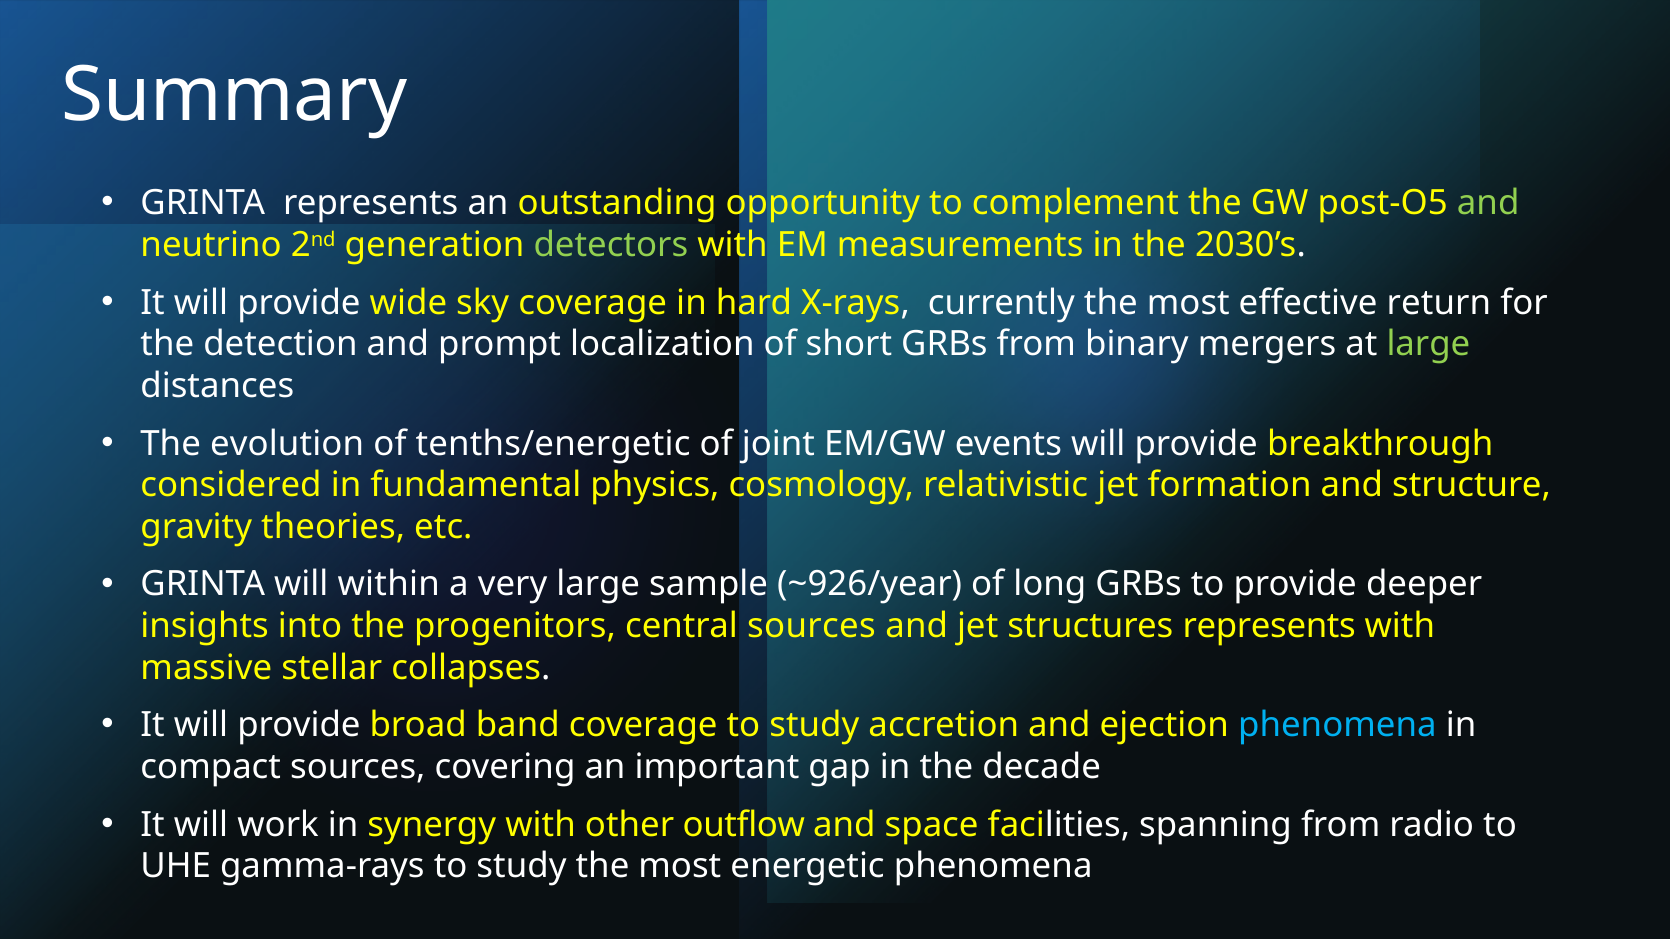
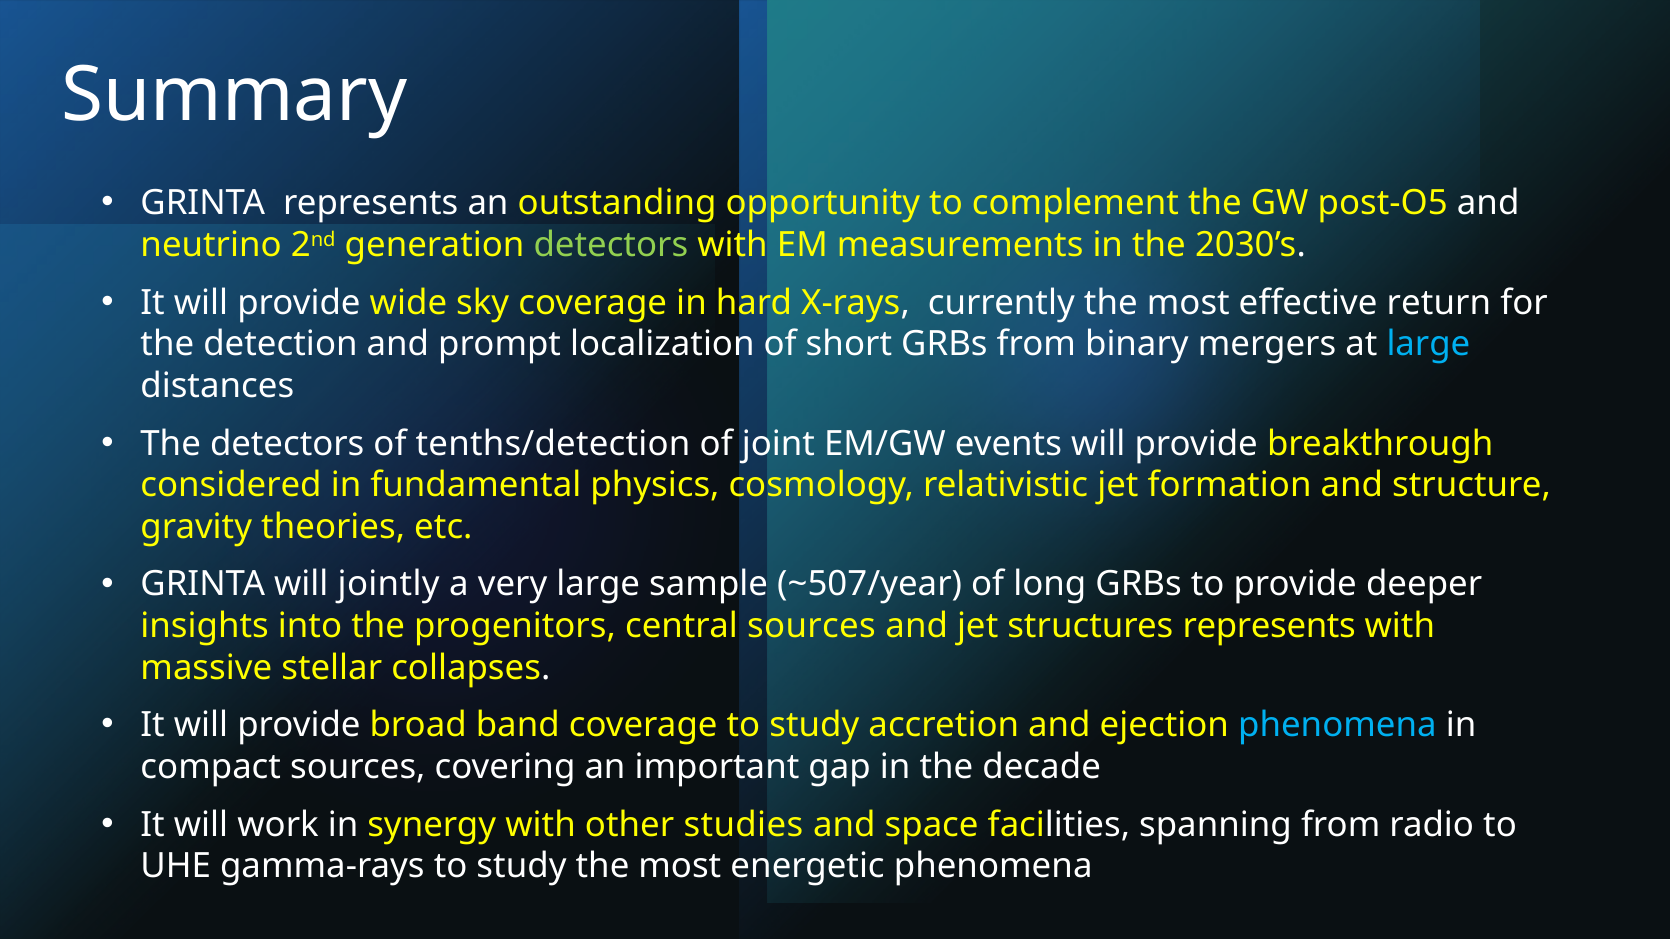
and colour: light green -> white (1488, 204)
large colour: light green -> light blue (1428, 345)
The evolution: evolution -> detectors (287, 444)
tenths/energetic: tenths/energetic -> tenths/detection (553, 444)
within: within -> jointly (389, 585)
~926/year: ~926/year -> ~507/year (870, 585)
outflow: outflow -> studies (743, 825)
